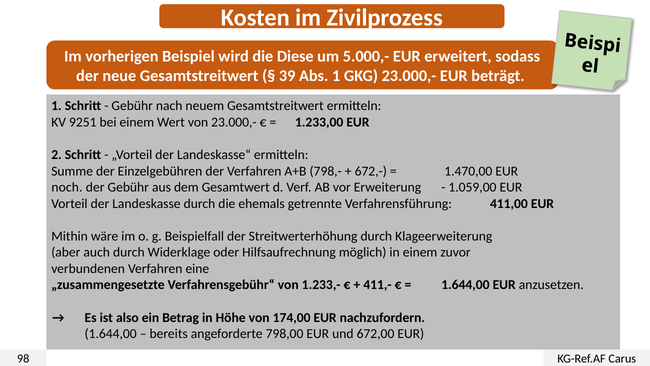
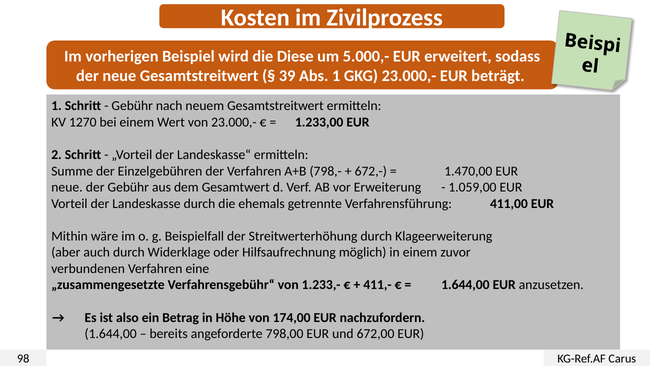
9251: 9251 -> 1270 (83, 122)
noch: noch -> neue (67, 187)
